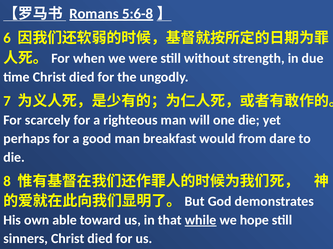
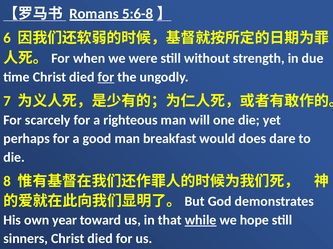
for underline: none -> present (106, 77)
from: from -> does (252, 139)
able: able -> year (65, 221)
